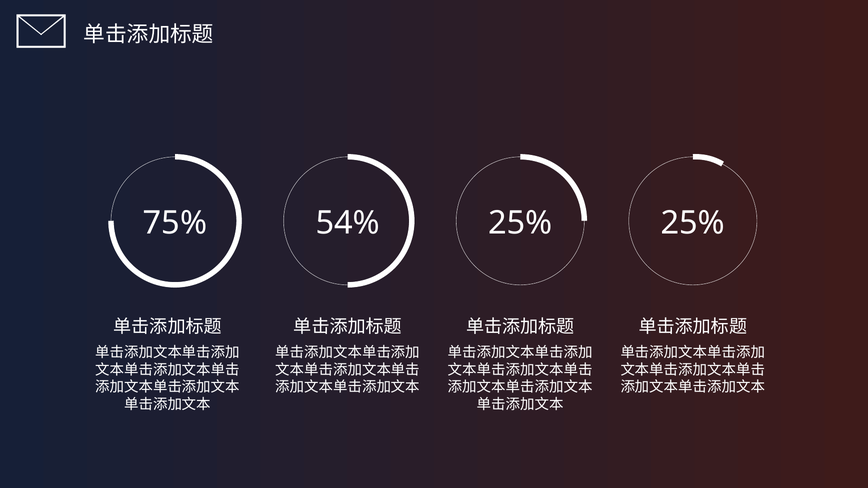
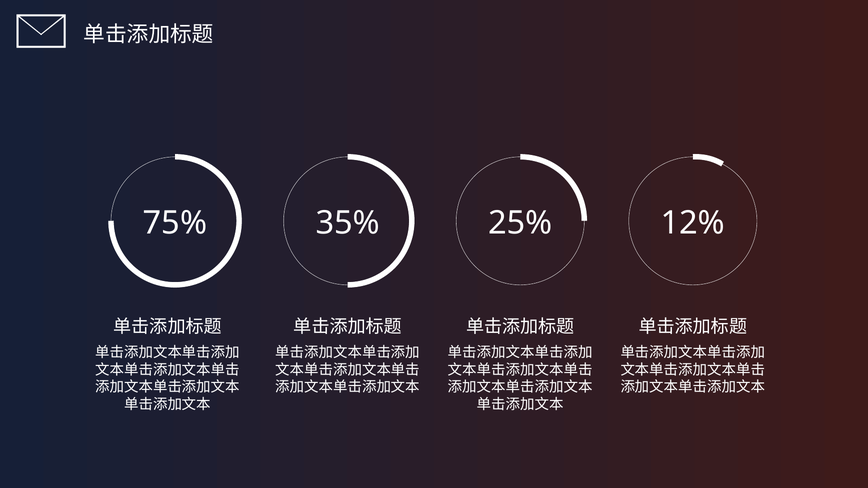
54%: 54% -> 35% (348, 223)
25%: 25% -> 12% (693, 223)
